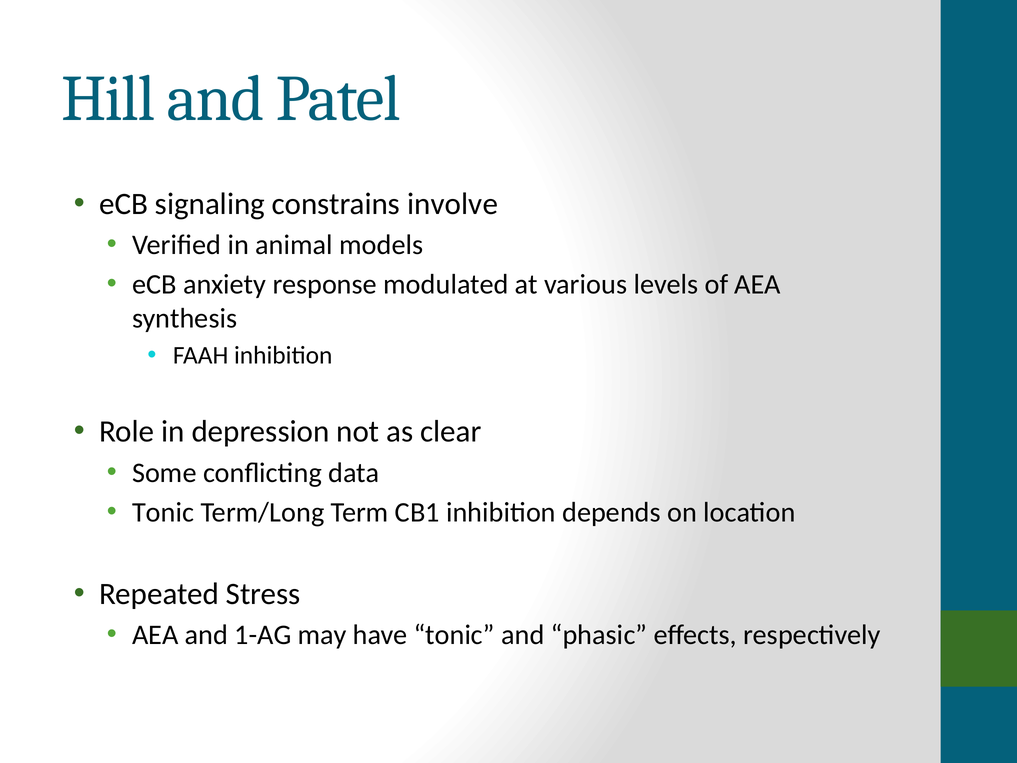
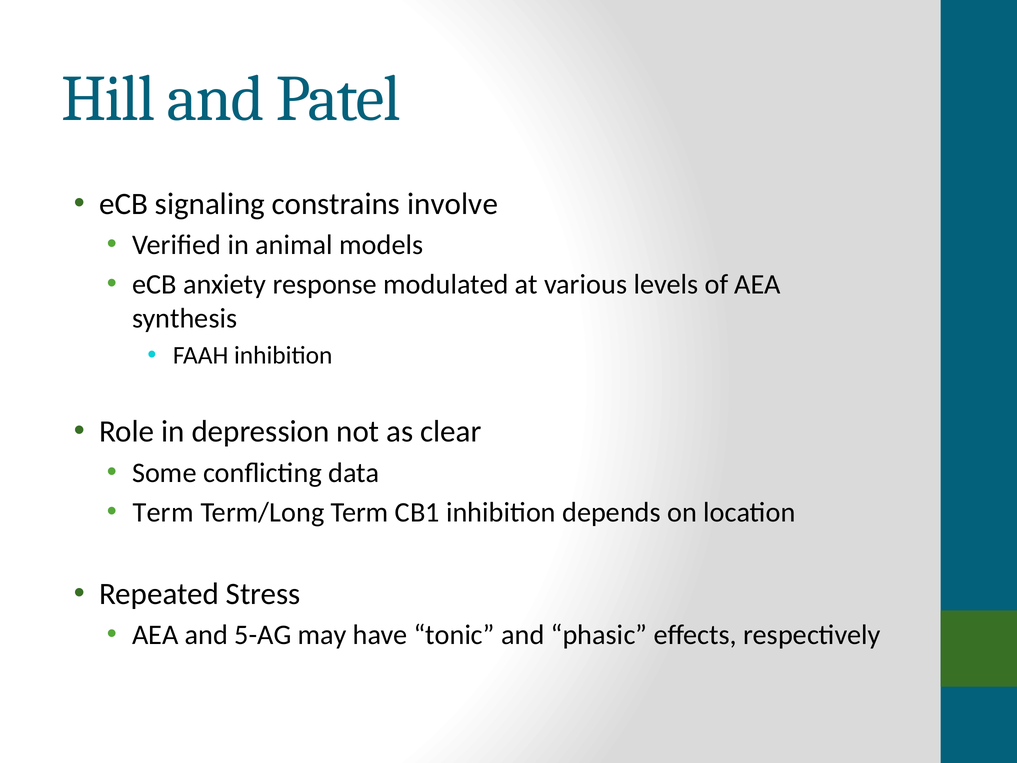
Tonic: Tonic -> Term (163, 512)
1-AG: 1-AG -> 5-AG (263, 635)
